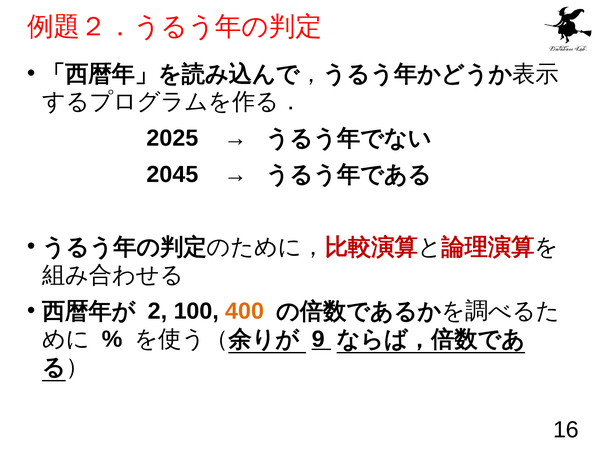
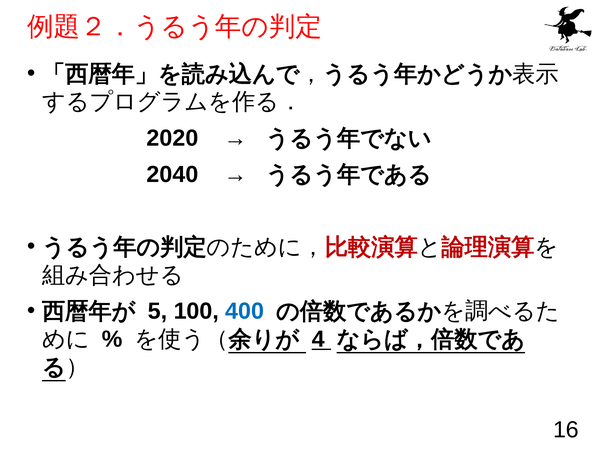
2025: 2025 -> 2020 (172, 138)
2045: 2045 -> 2040 (172, 174)
2: 2 -> 5 (158, 311)
400 colour: orange -> blue (245, 311)
9: 9 -> 4 (318, 339)
